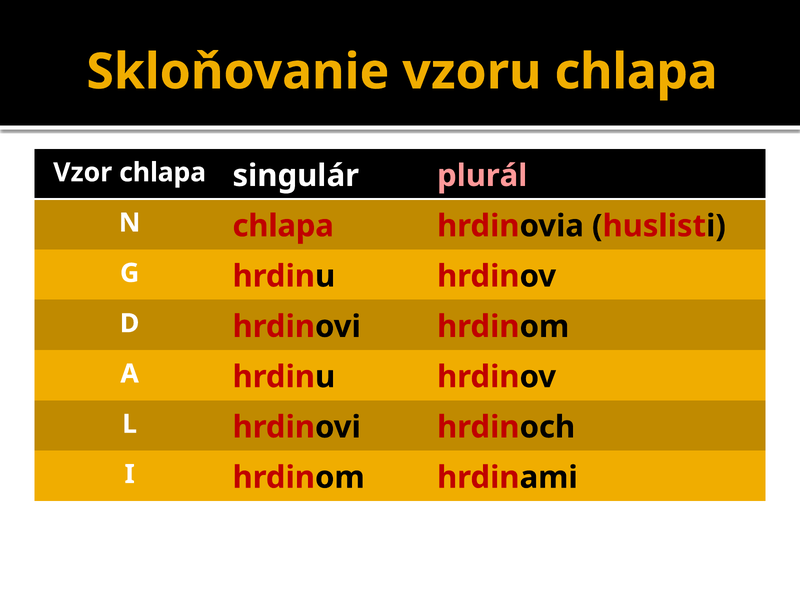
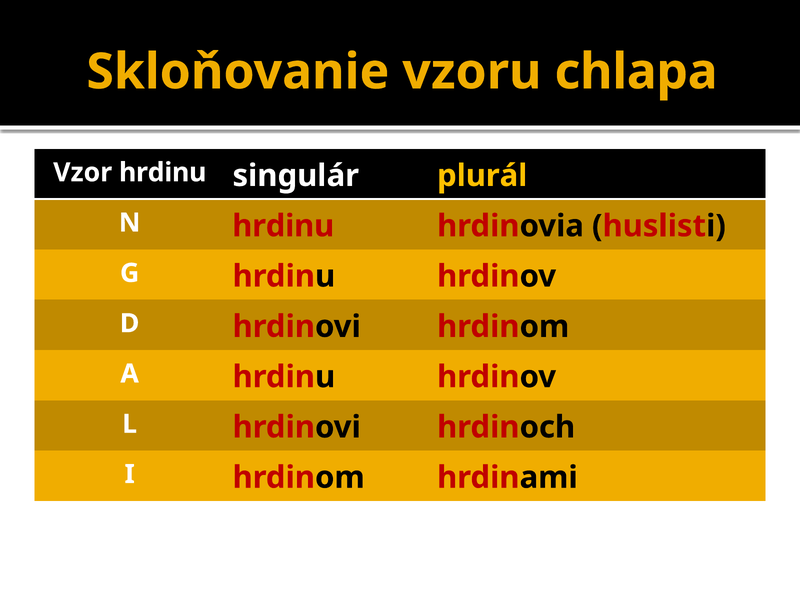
Vzor chlapa: chlapa -> hrdinu (163, 173)
plurál colour: pink -> yellow (482, 176)
N chlapa: chlapa -> hrdinu (283, 226)
